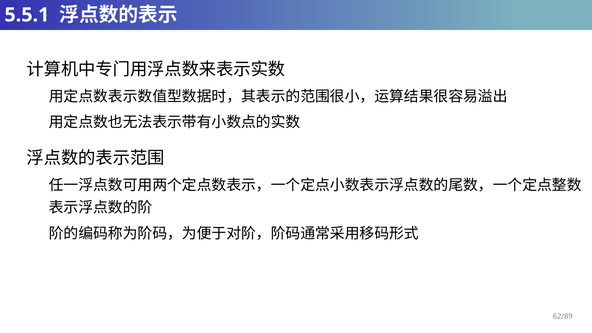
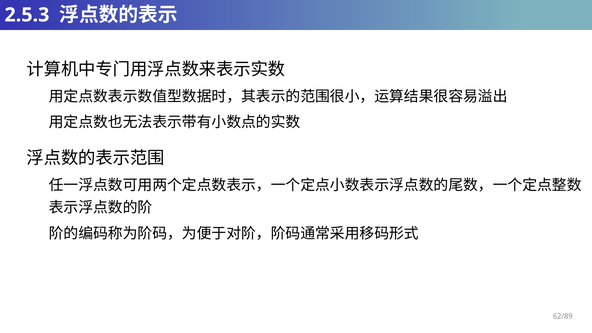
5.5.1: 5.5.1 -> 2.5.3 (27, 15)
